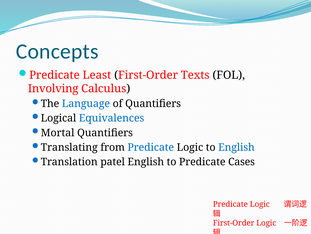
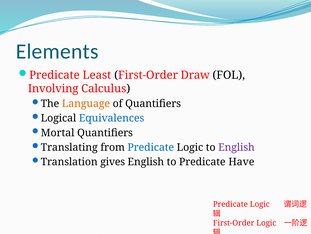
Concepts: Concepts -> Elements (57, 51)
Texts: Texts -> Draw (195, 75)
Language colour: blue -> orange (86, 103)
English colour: blue -> purple (236, 147)
patel: patel -> gives (113, 161)
Cases: Cases -> Have (241, 161)
